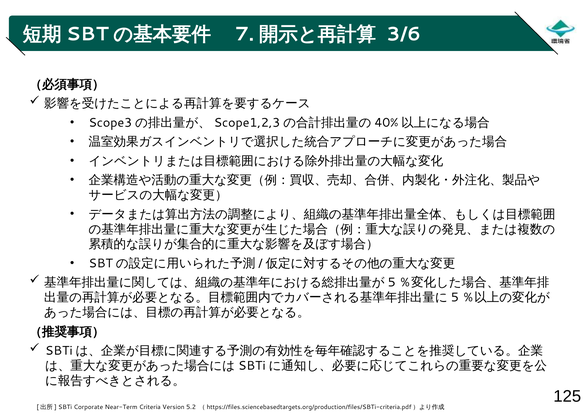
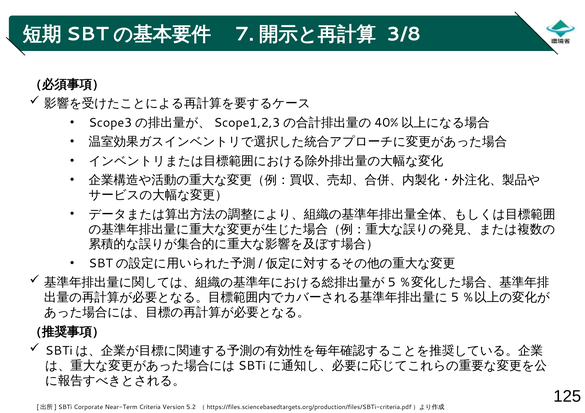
3/6: 3/6 -> 3/8 (404, 34)
